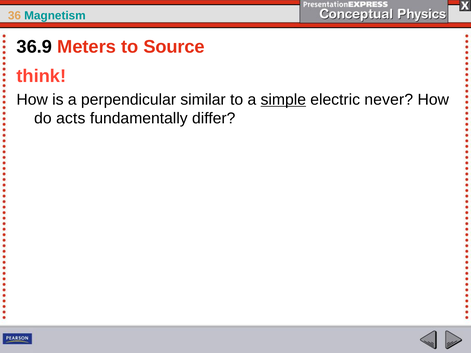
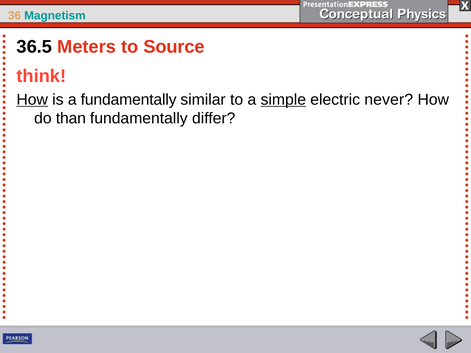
36.9: 36.9 -> 36.5 (34, 47)
How underline: none -> present (32, 100)
a perpendicular: perpendicular -> fundamentally (129, 100)
acts: acts -> than (71, 119)
